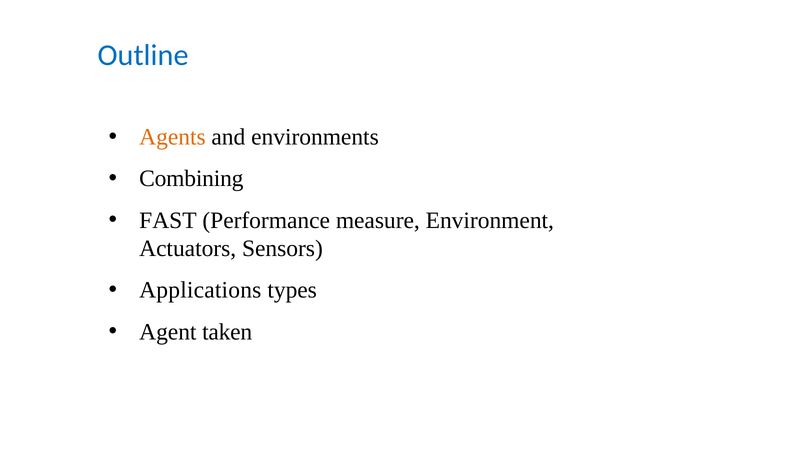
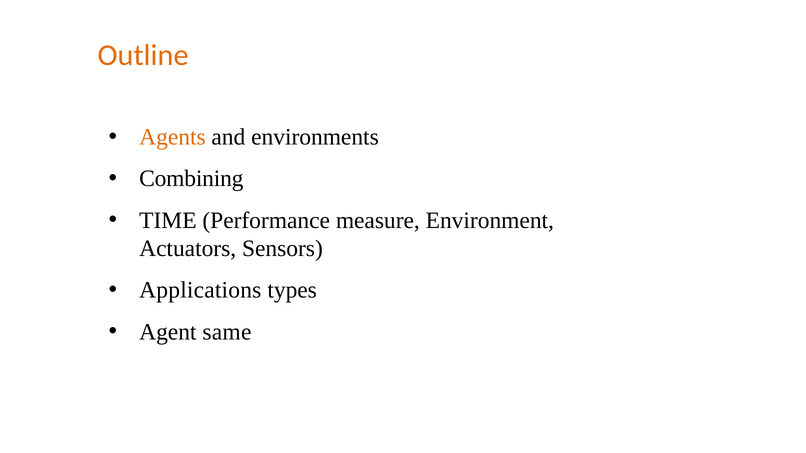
Outline colour: blue -> orange (143, 55)
FAST: FAST -> TIME (168, 220)
taken: taken -> same (227, 332)
